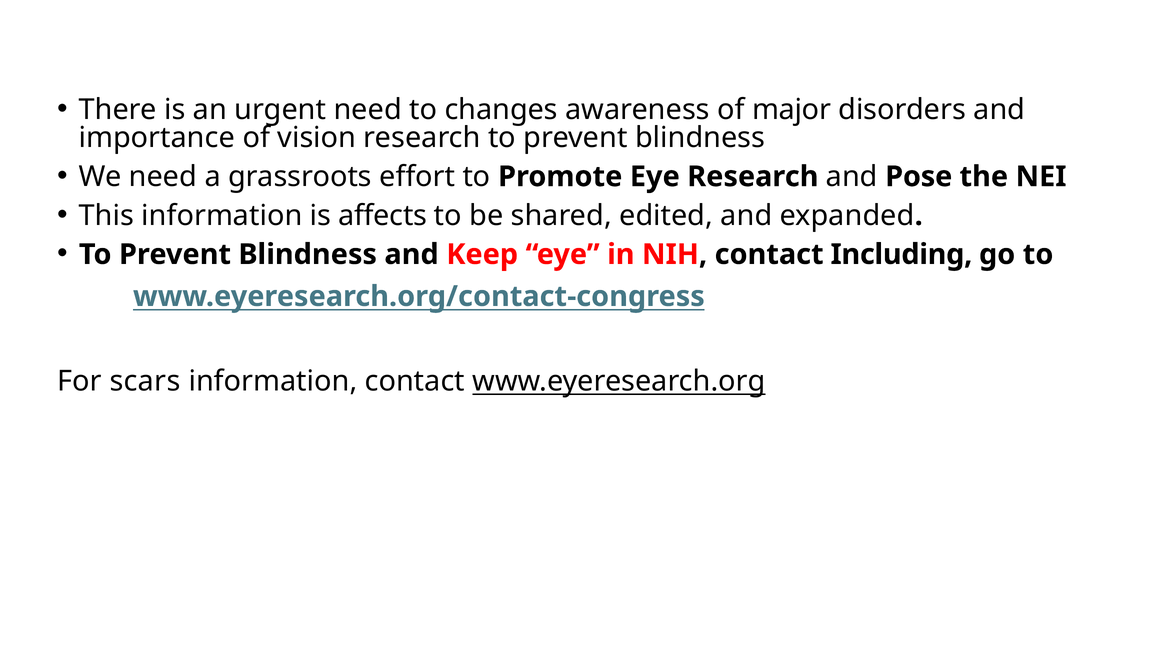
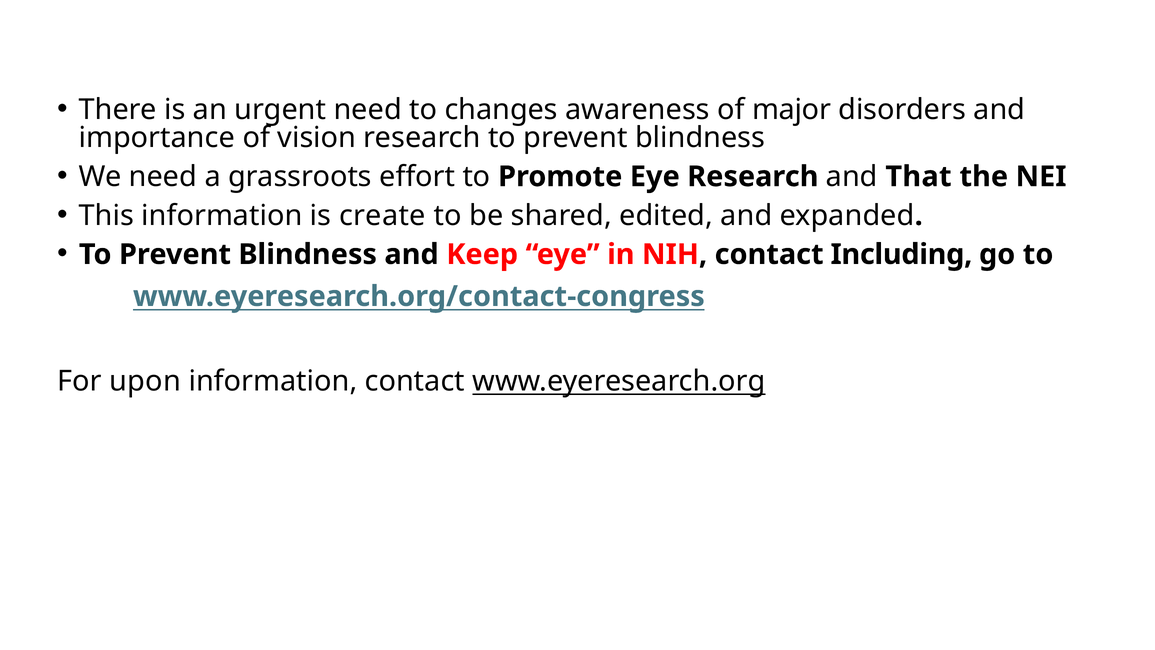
Pose: Pose -> That (918, 177)
affects: affects -> create (382, 215)
scars: scars -> upon (145, 381)
